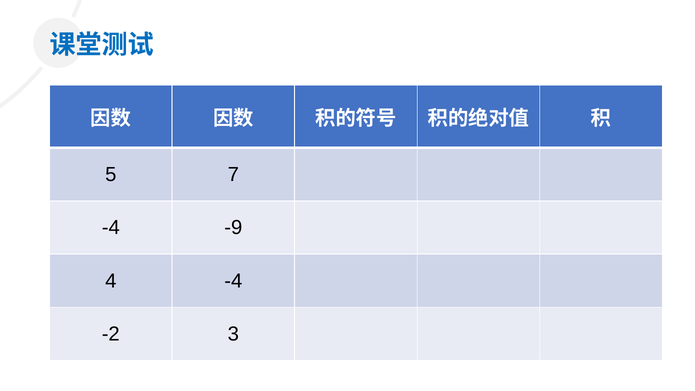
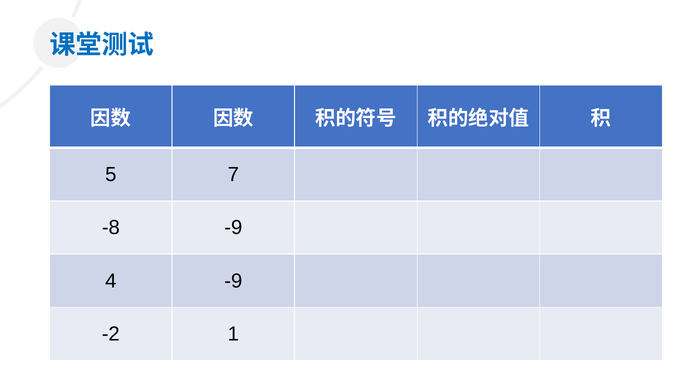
-4: -4 -> -8 (111, 228)
4 -4: -4 -> -9 (233, 281)
3: 3 -> 1 (233, 334)
